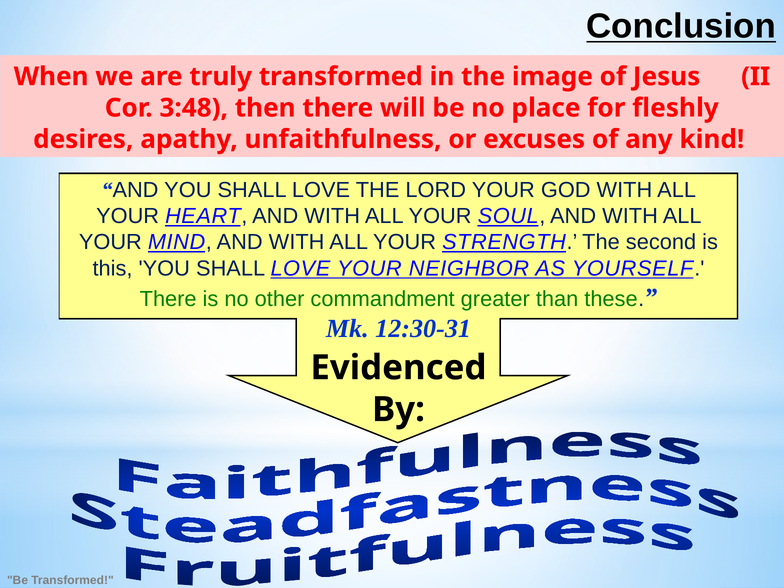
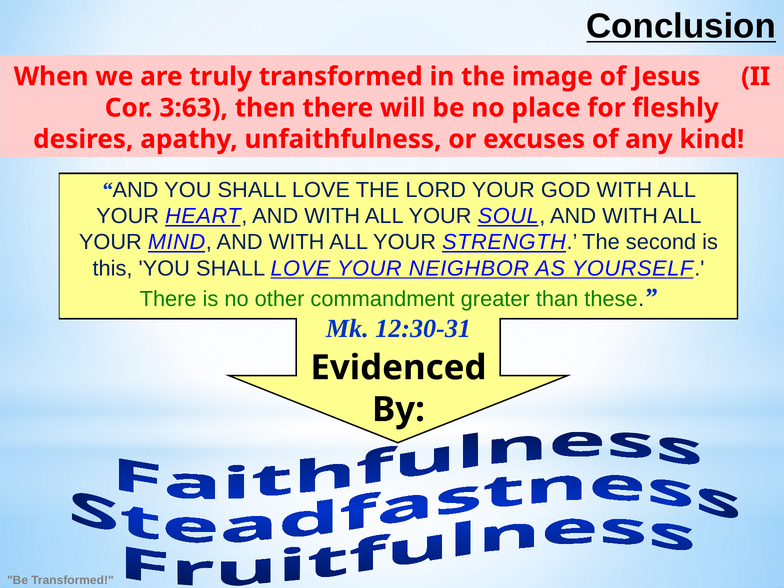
3:48: 3:48 -> 3:63 (194, 108)
